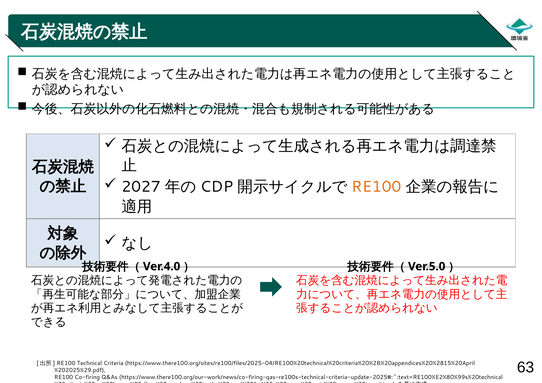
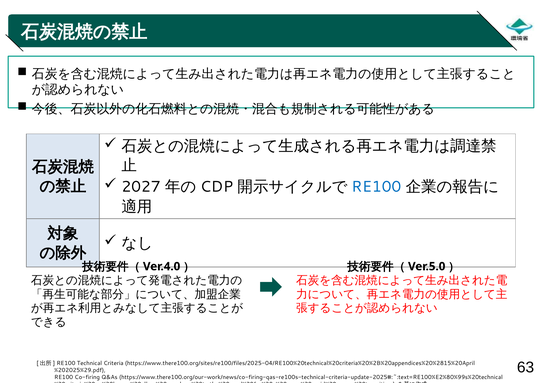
RE100 colour: orange -> blue (376, 187)
